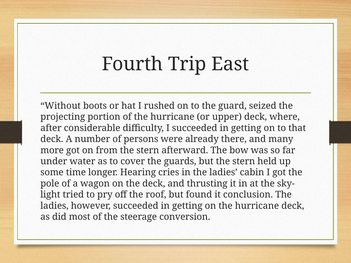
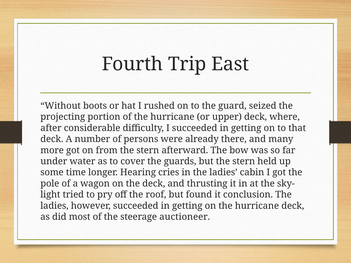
conversion: conversion -> auctioneer (185, 217)
